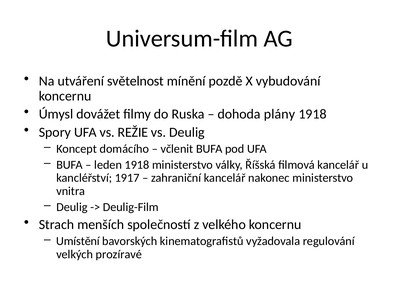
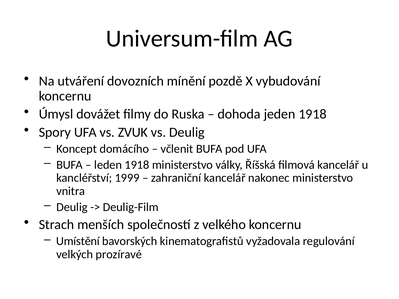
světelnost: světelnost -> dovozních (135, 81)
plány: plány -> jeden (280, 114)
REŽIE: REŽIE -> ZVUK (133, 132)
1917: 1917 -> 1999 (127, 178)
